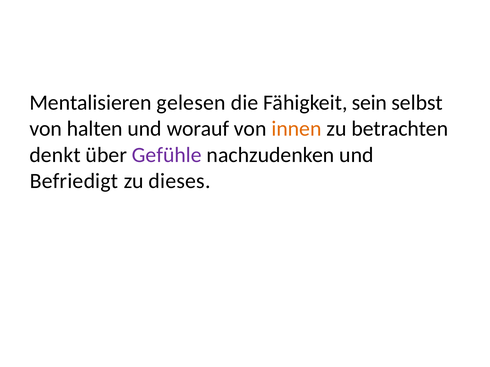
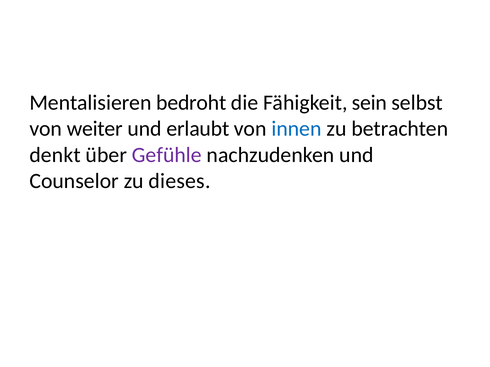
gelesen: gelesen -> bedroht (191, 103)
halten: halten -> weiter (95, 129)
worauf: worauf -> erlaubt (198, 129)
innen colour: orange -> blue (296, 129)
Befriedigt: Befriedigt -> Counselor (74, 181)
